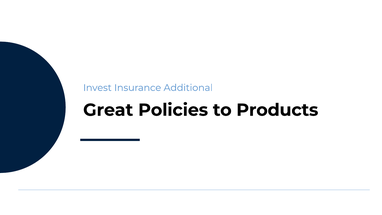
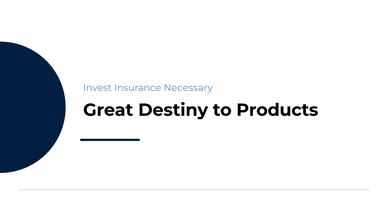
Additional: Additional -> Necessary (188, 88)
Policies: Policies -> Destiny (173, 110)
